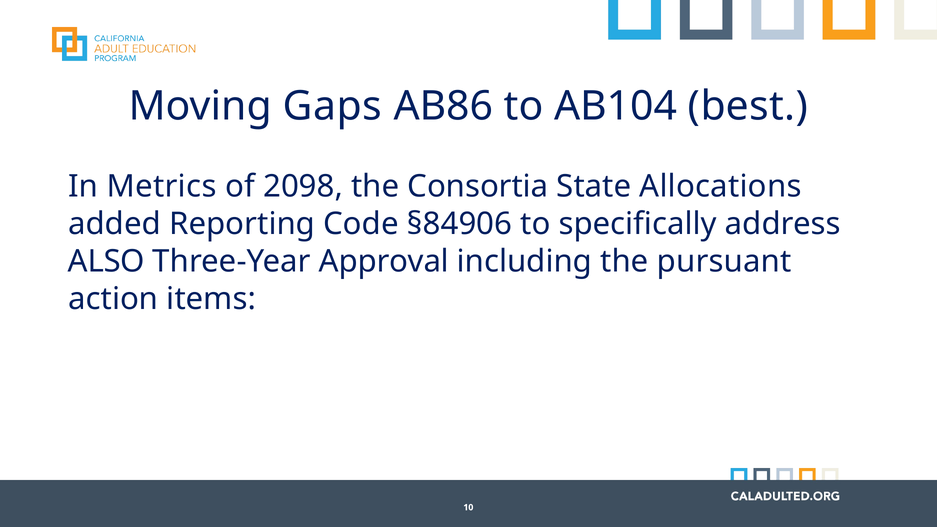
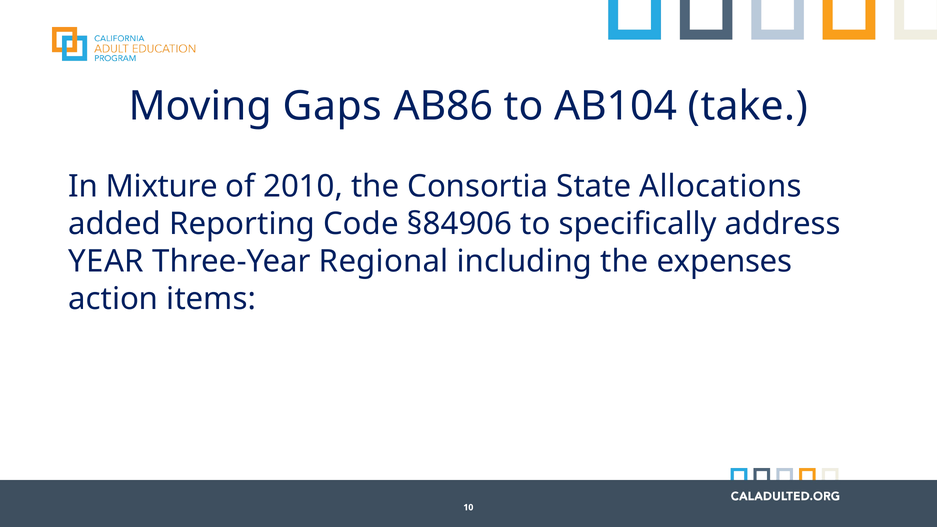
best: best -> take (748, 106)
Metrics: Metrics -> Mixture (162, 186)
2098: 2098 -> 2010 (303, 186)
ALSO: ALSO -> YEAR (106, 261)
Approval: Approval -> Regional (384, 261)
pursuant: pursuant -> expenses (724, 261)
